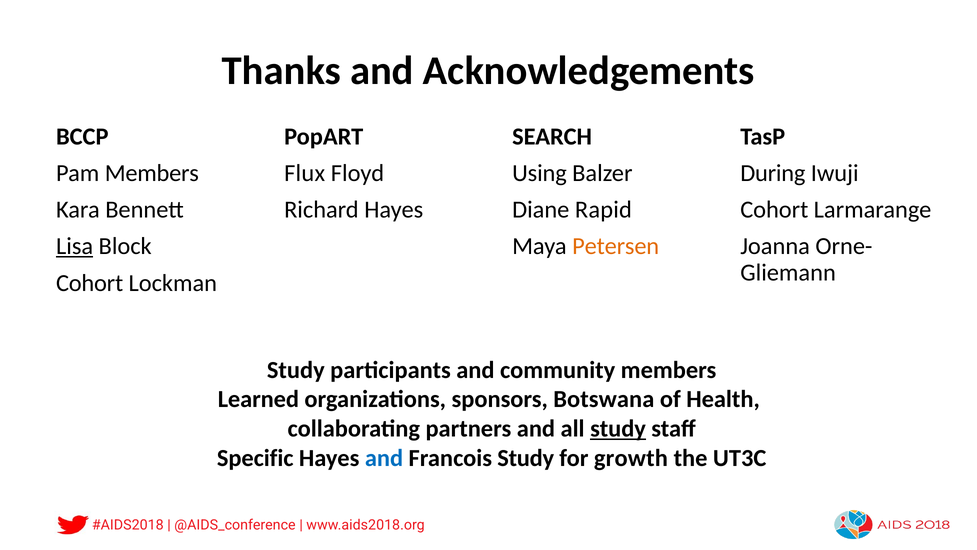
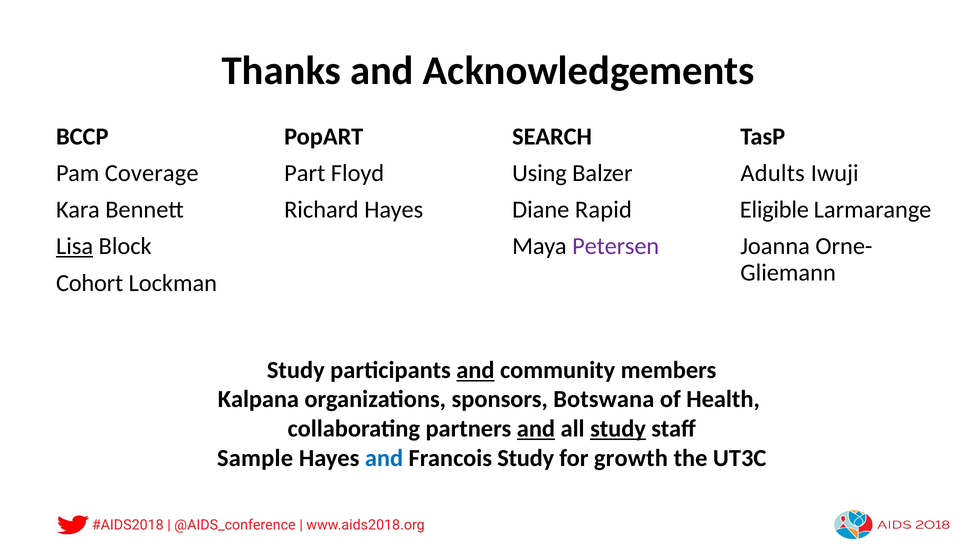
Pam Members: Members -> Coverage (152, 173)
Flux: Flux -> Part (305, 173)
During: During -> Adults (773, 173)
Cohort: Cohort -> Eligible (774, 210)
Petersen colour: orange -> purple (616, 246)
and underline: none -> present (475, 370)
Learned: Learned -> Kalpana (258, 399)
and underline: none -> present (536, 428)
Specific: Specific -> Sample (255, 458)
